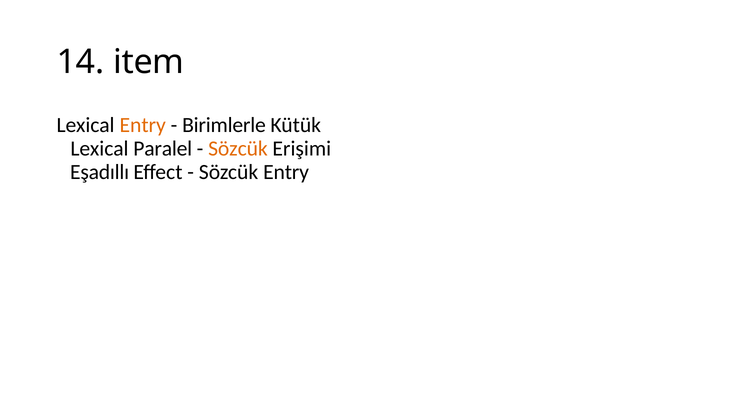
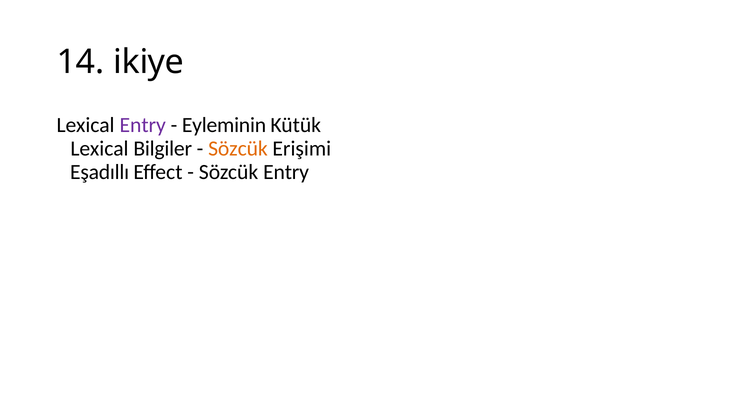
item: item -> ikiye (149, 62)
Entry colour: orange -> purple (143, 125)
Birimlerle: Birimlerle -> Eyleminin (224, 125)
Paralel: Paralel -> Bilgiler (163, 149)
